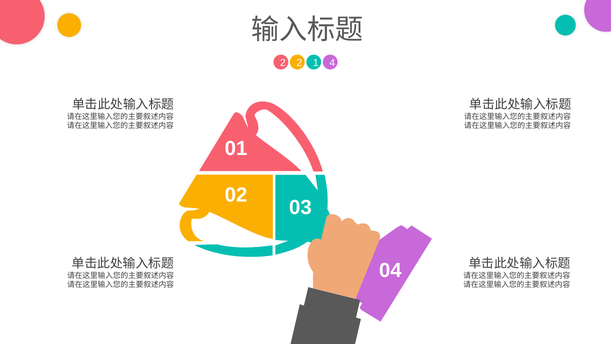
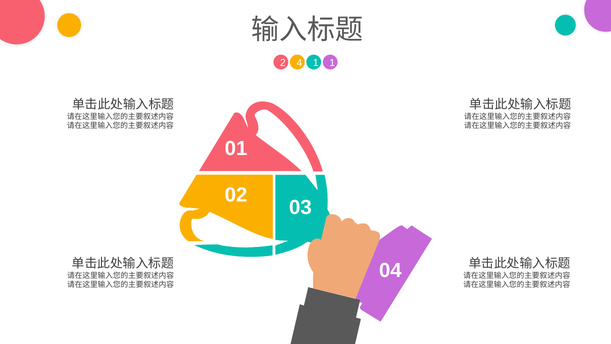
2 2: 2 -> 4 (299, 63)
1 4: 4 -> 1 (332, 63)
